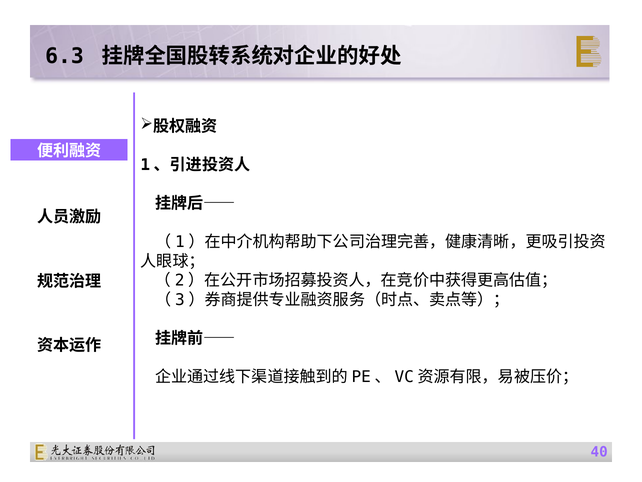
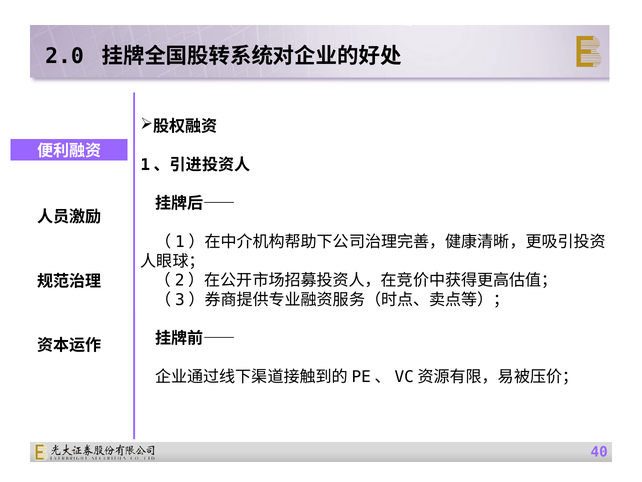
6.3: 6.3 -> 2.0 (64, 56)
